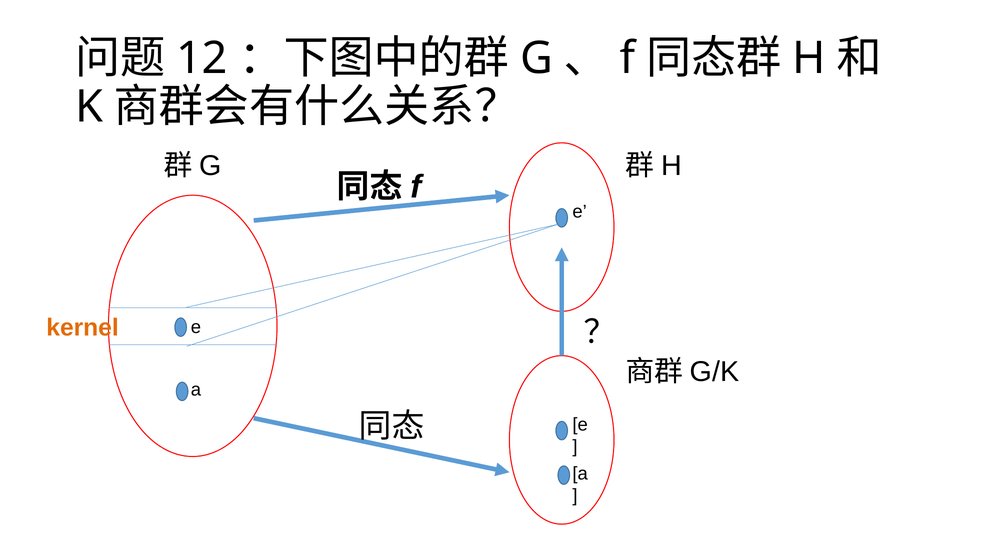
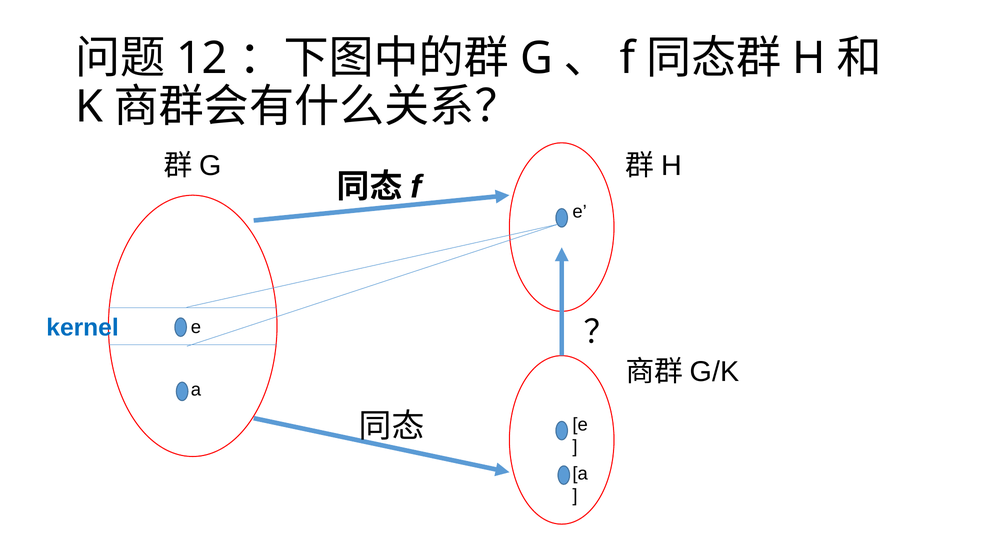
kernel colour: orange -> blue (83, 328)
